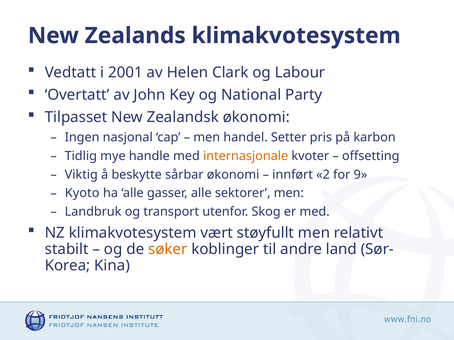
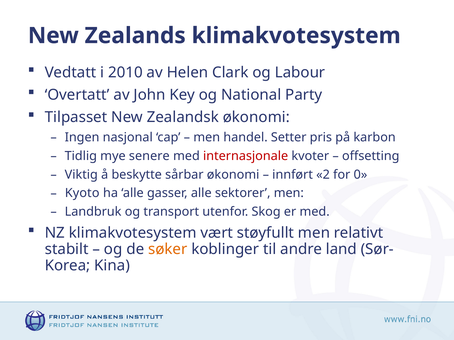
2001: 2001 -> 2010 (125, 73)
handle: handle -> senere (149, 156)
internasjonale colour: orange -> red (246, 156)
9: 9 -> 0 (360, 175)
